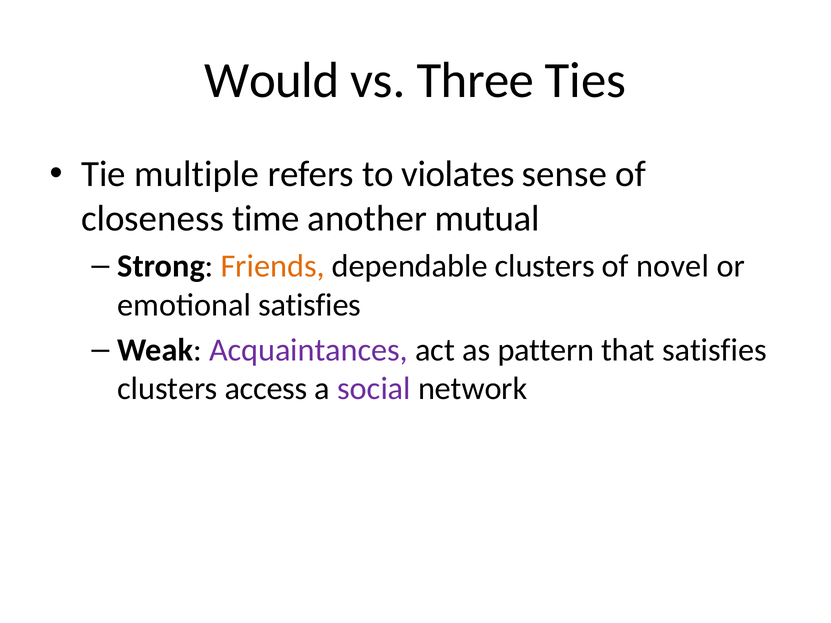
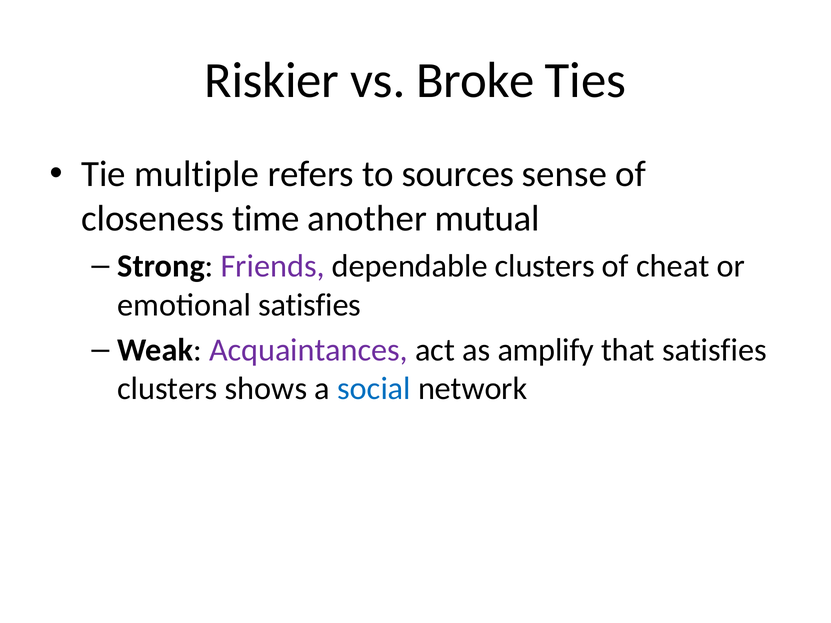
Would: Would -> Riskier (272, 80)
Three: Three -> Broke (475, 80)
violates: violates -> sources (458, 174)
Friends colour: orange -> purple (273, 266)
novel: novel -> cheat (673, 266)
pattern: pattern -> amplify (546, 350)
access: access -> shows (266, 389)
social colour: purple -> blue (374, 389)
